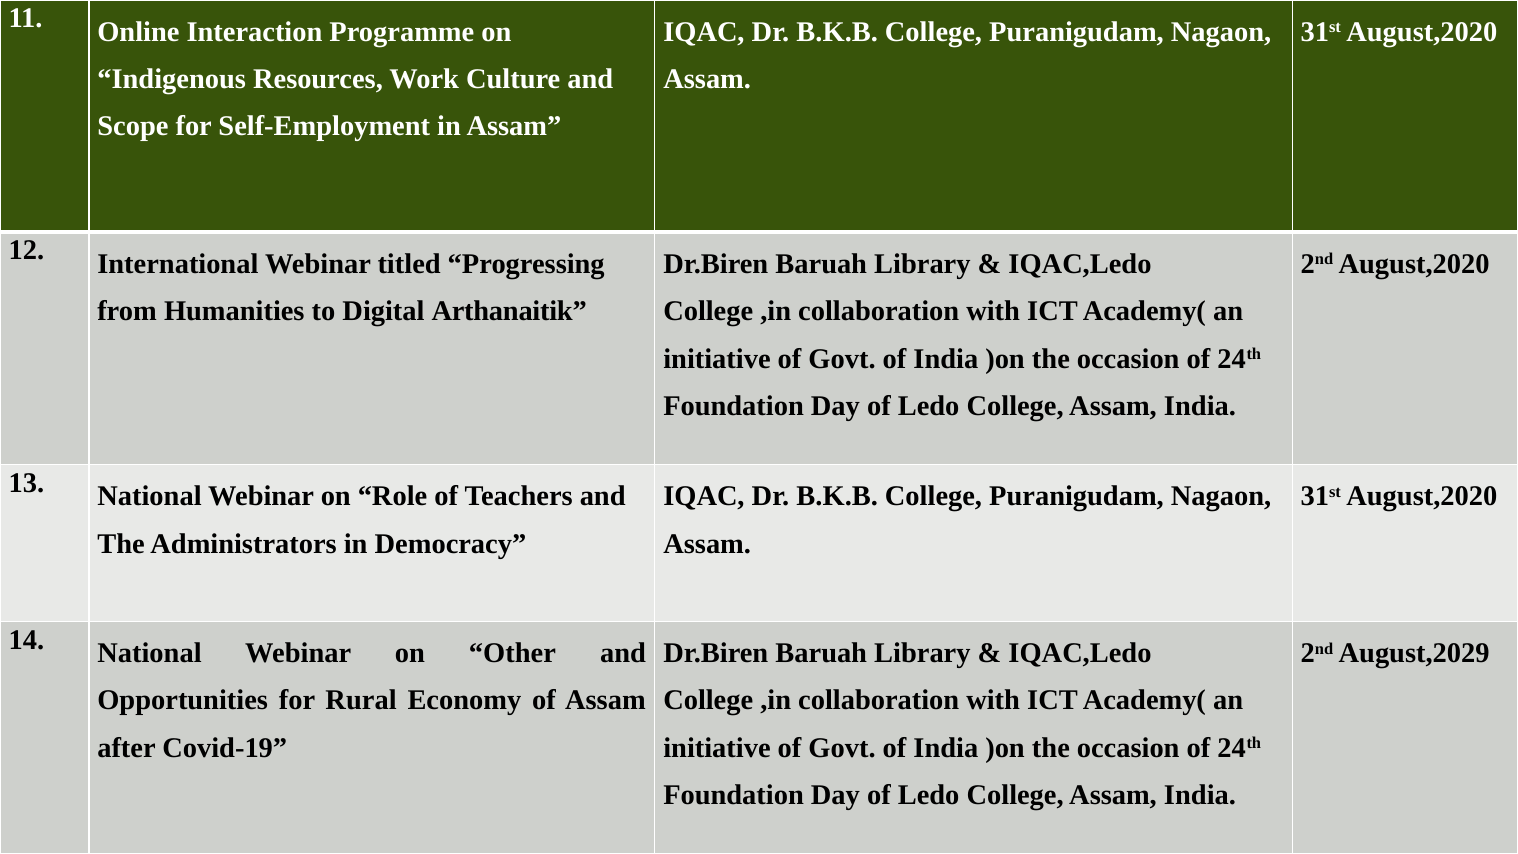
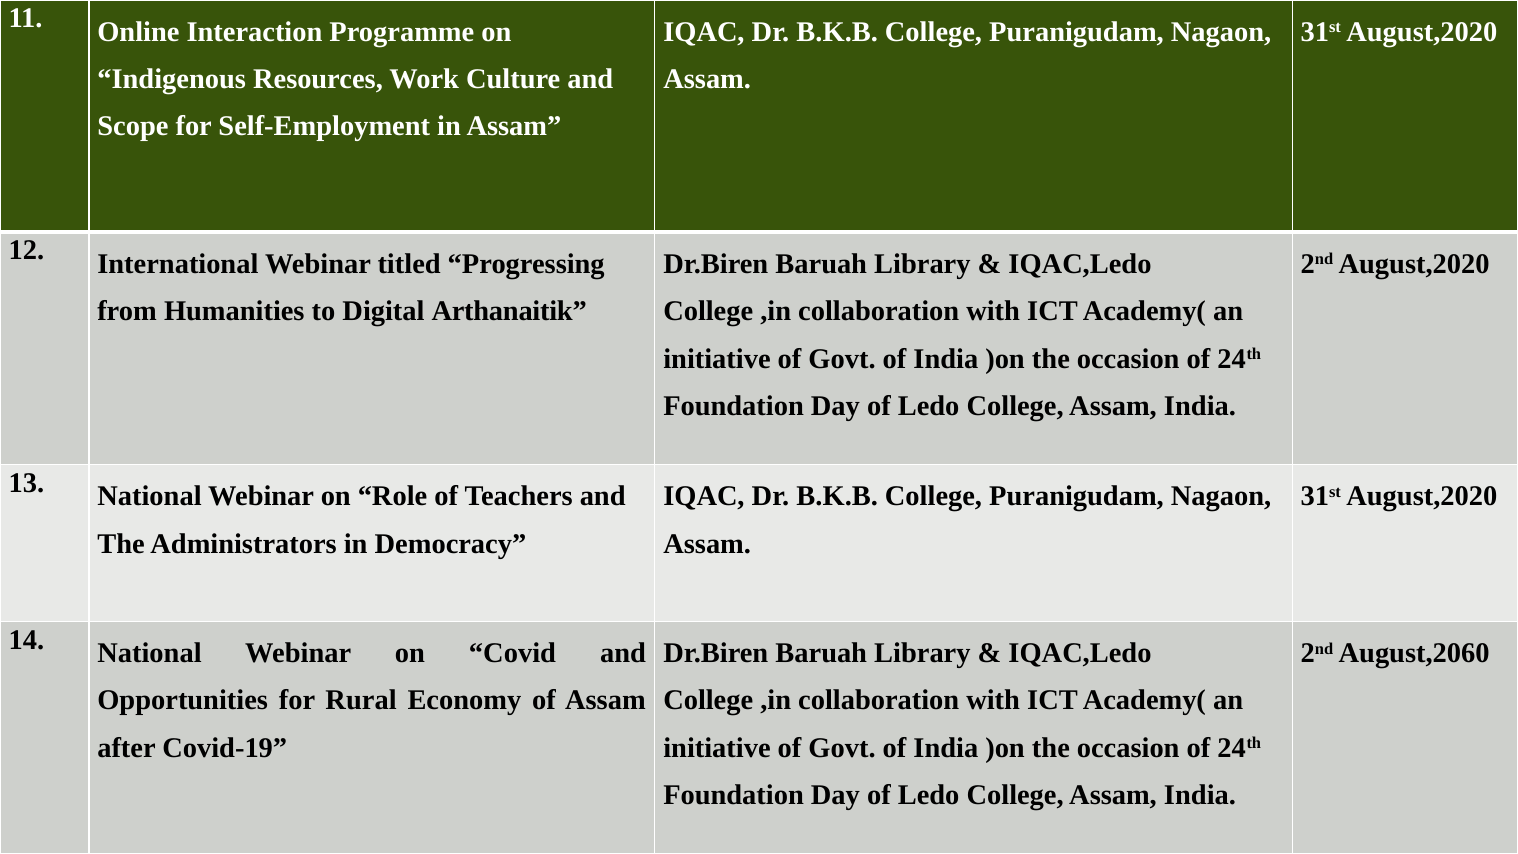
Other: Other -> Covid (512, 653)
August,2029: August,2029 -> August,2060 (1414, 653)
